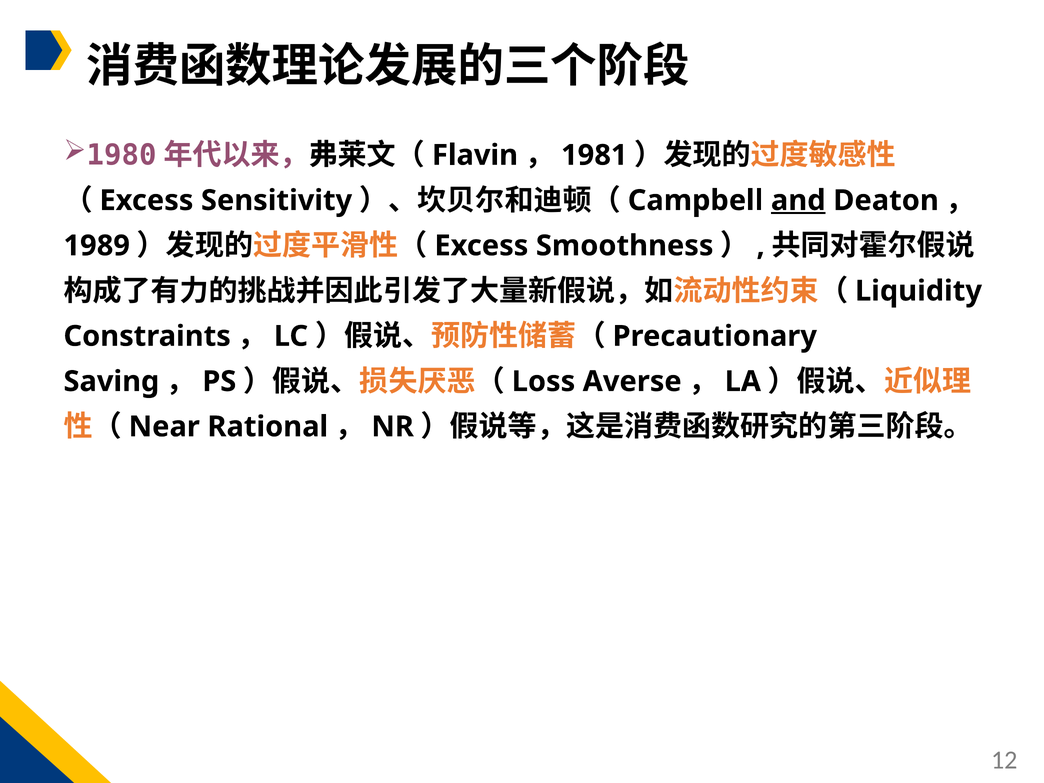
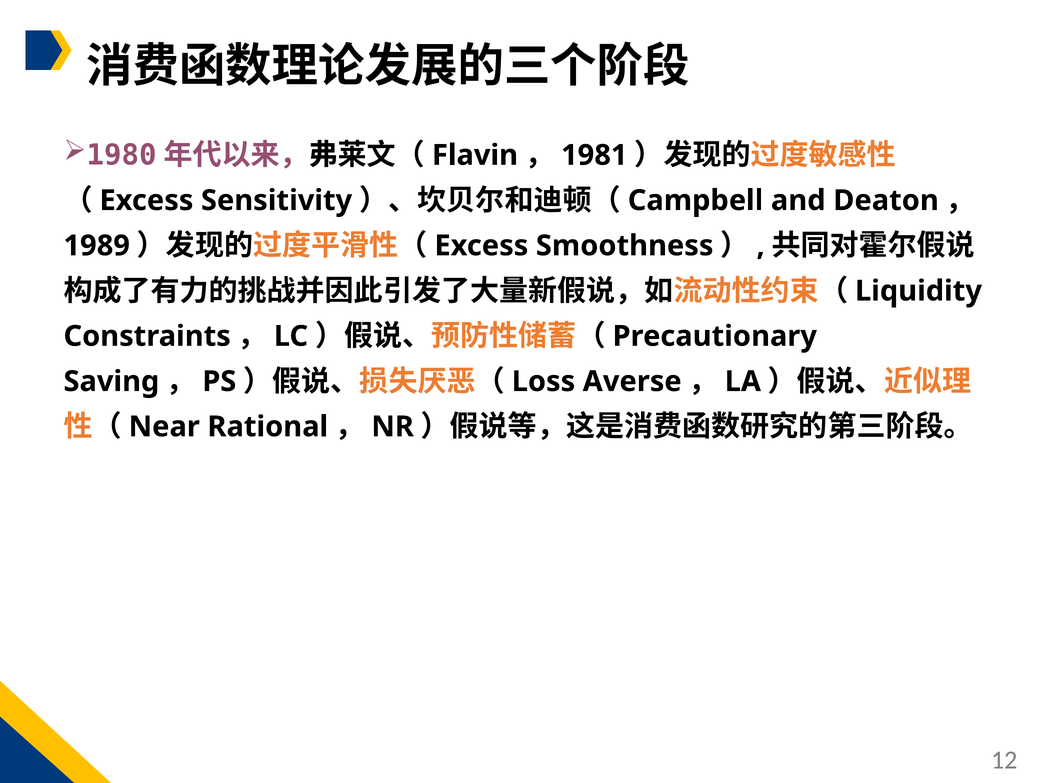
and underline: present -> none (798, 200)
